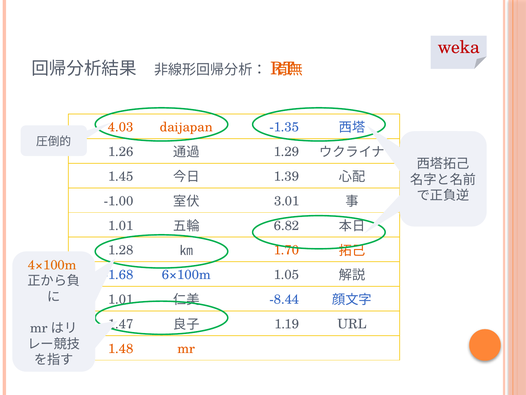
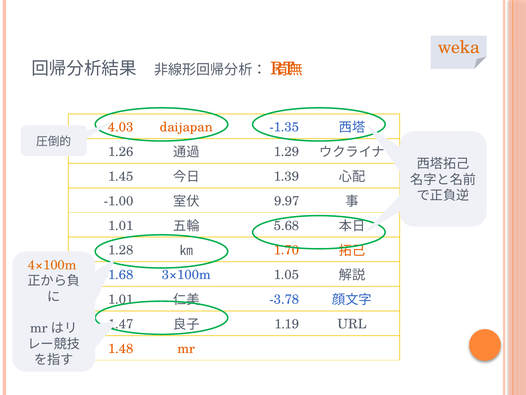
weka colour: red -> orange (459, 47)
3.01: 3.01 -> 9.97 (287, 201)
6.82: 6.82 -> 5.68 (287, 225)
6×100m: 6×100m -> 3×100m (186, 275)
-8.44: -8.44 -> -3.78 (284, 299)
